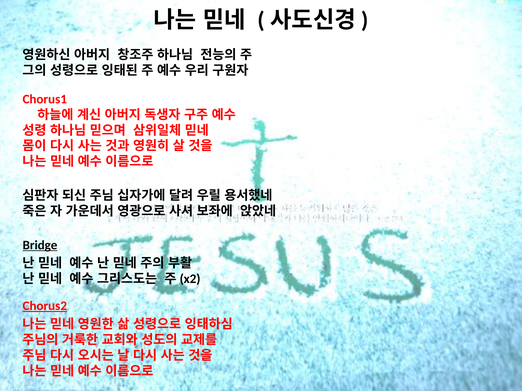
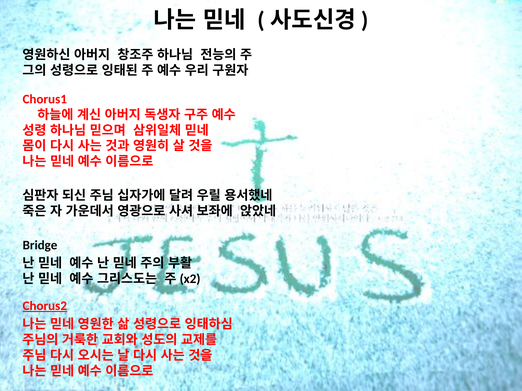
Bridge underline: present -> none (40, 245)
